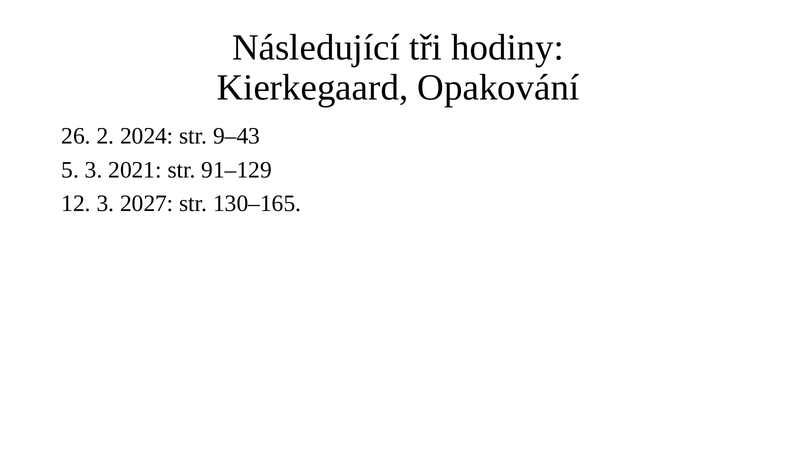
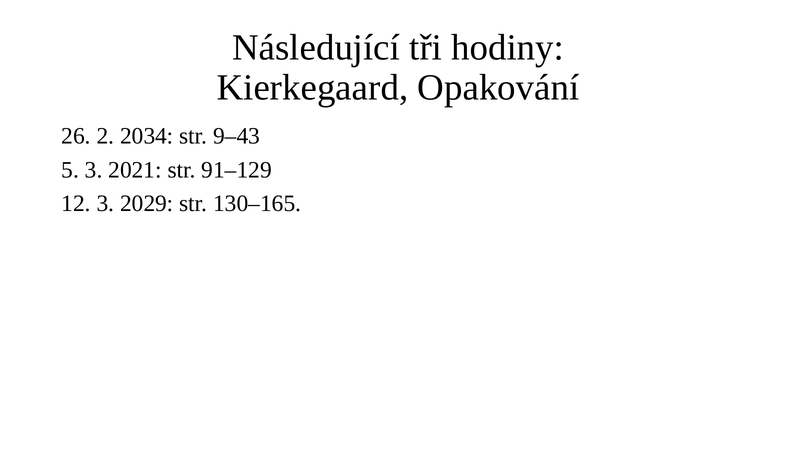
2024: 2024 -> 2034 (147, 136)
2027: 2027 -> 2029 (147, 204)
